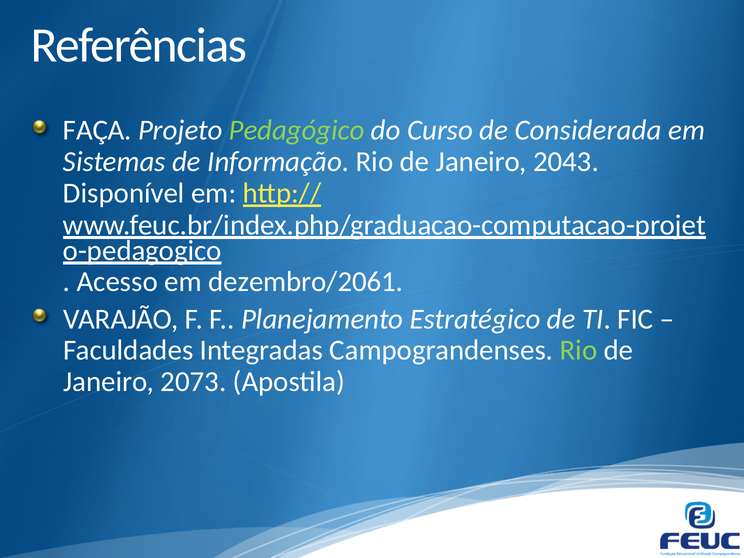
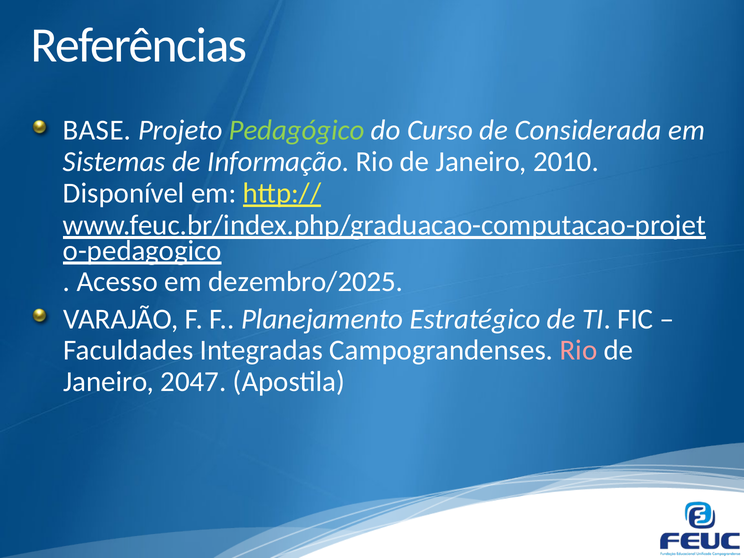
FAÇA: FAÇA -> BASE (97, 130)
2043: 2043 -> 2010 (566, 162)
dezembro/2061: dezembro/2061 -> dezembro/2025 (306, 282)
Rio colour: light green -> pink (579, 350)
2073: 2073 -> 2047 (193, 381)
